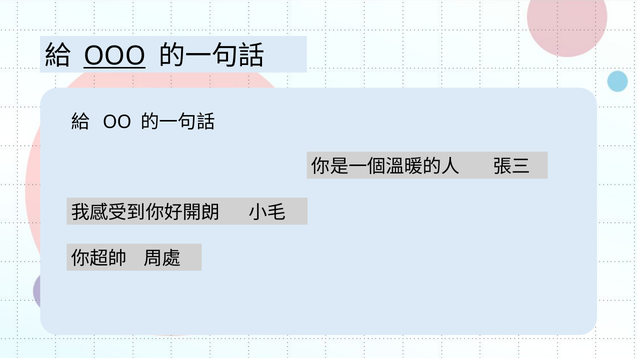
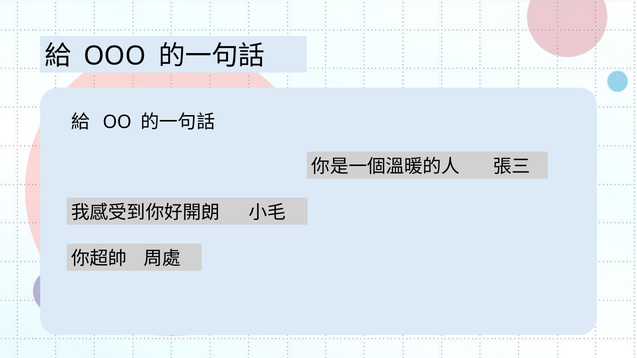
OOO underline: present -> none (115, 56)
